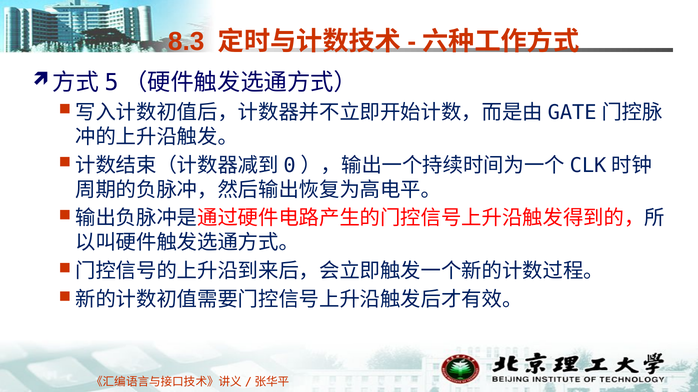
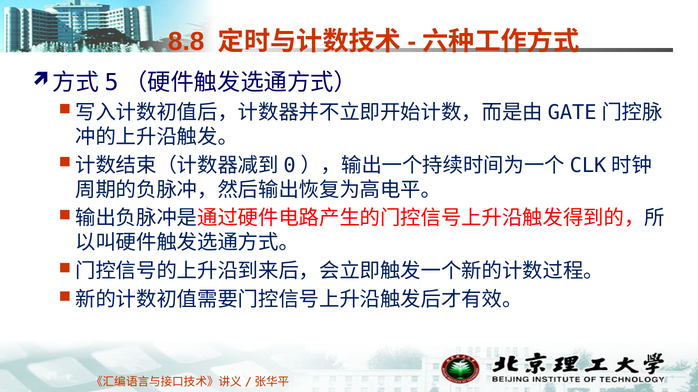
8.3: 8.3 -> 8.8 (186, 42)
